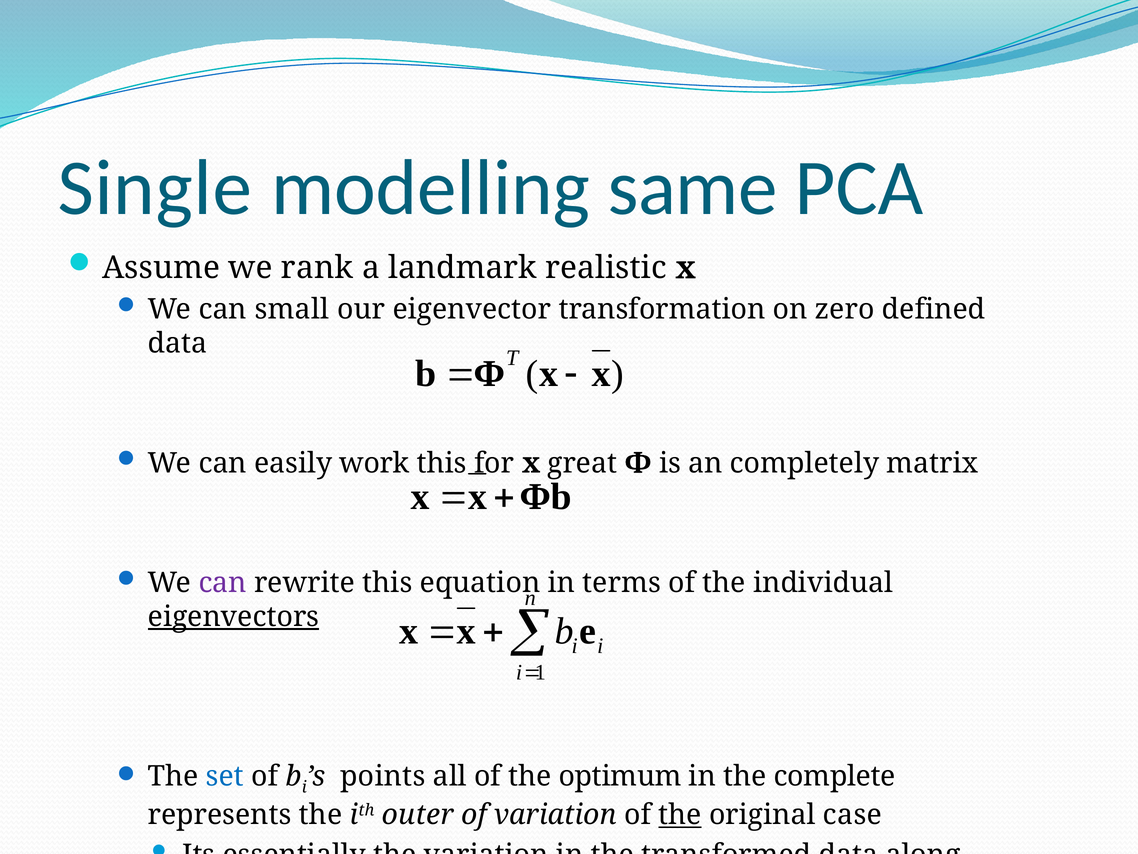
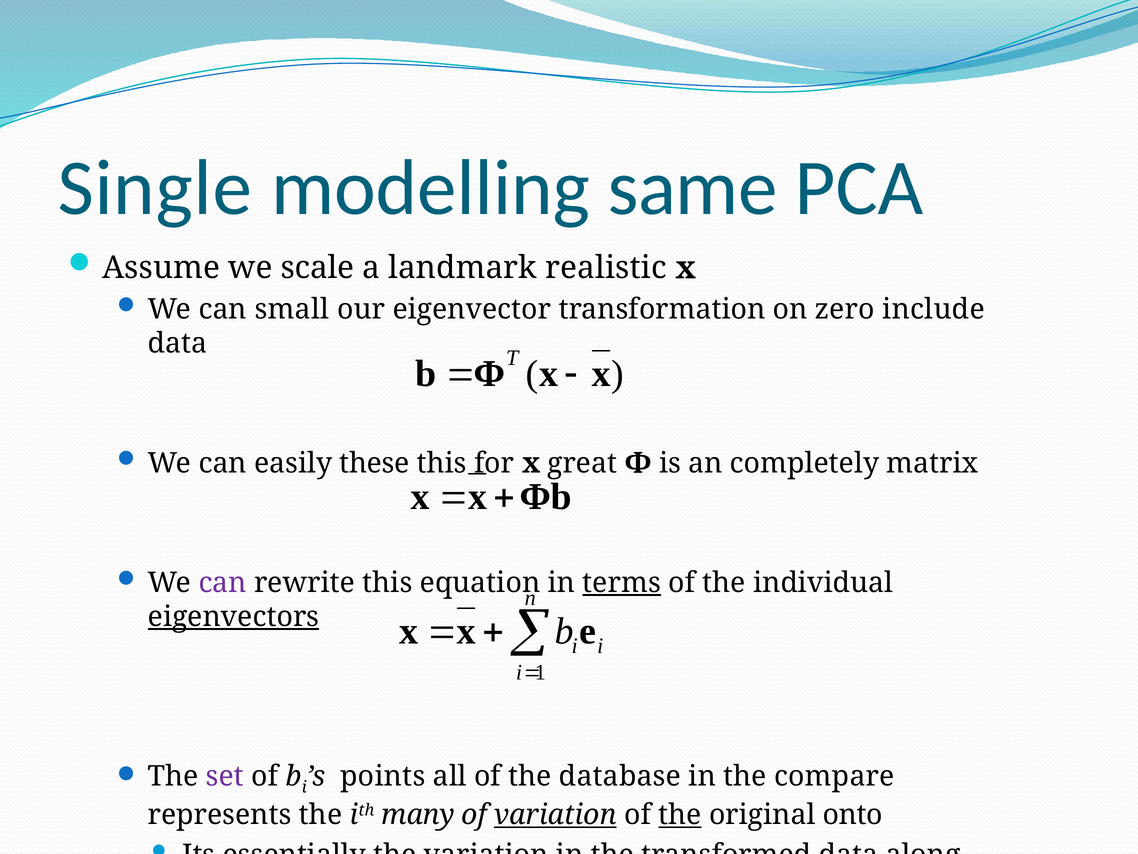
rank: rank -> scale (317, 268)
defined: defined -> include (934, 309)
work: work -> these (375, 463)
terms underline: none -> present (622, 582)
set colour: blue -> purple (225, 776)
optimum: optimum -> database (620, 776)
complete: complete -> compare (834, 776)
outer: outer -> many (418, 815)
variation underline: none -> present (555, 815)
case: case -> onto (853, 815)
